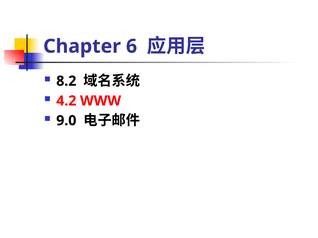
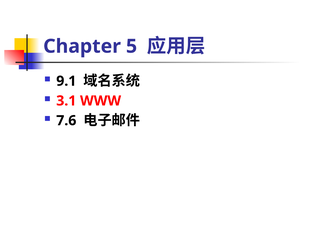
6: 6 -> 5 (132, 46)
8.2: 8.2 -> 9.1 (66, 81)
4.2: 4.2 -> 3.1 (66, 101)
9.0: 9.0 -> 7.6 (66, 121)
